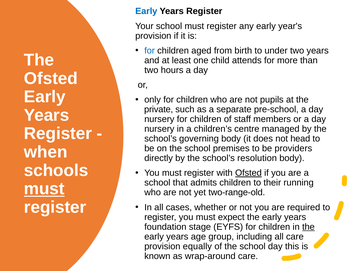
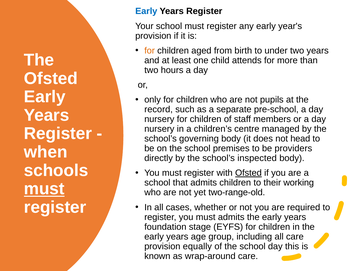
for colour: blue -> orange (150, 51)
private: private -> record (159, 109)
resolution: resolution -> inspected (257, 158)
running: running -> working (299, 183)
must expect: expect -> admits (231, 217)
the underline: present -> none (308, 227)
